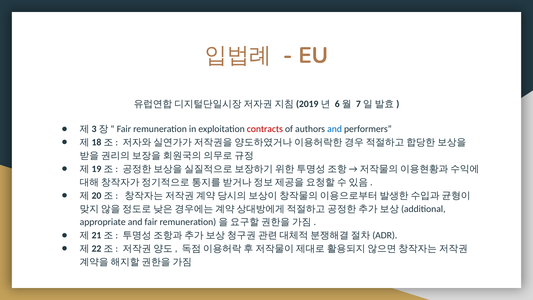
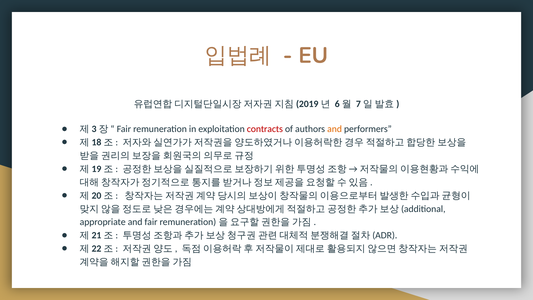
and colour: blue -> orange (335, 129)
